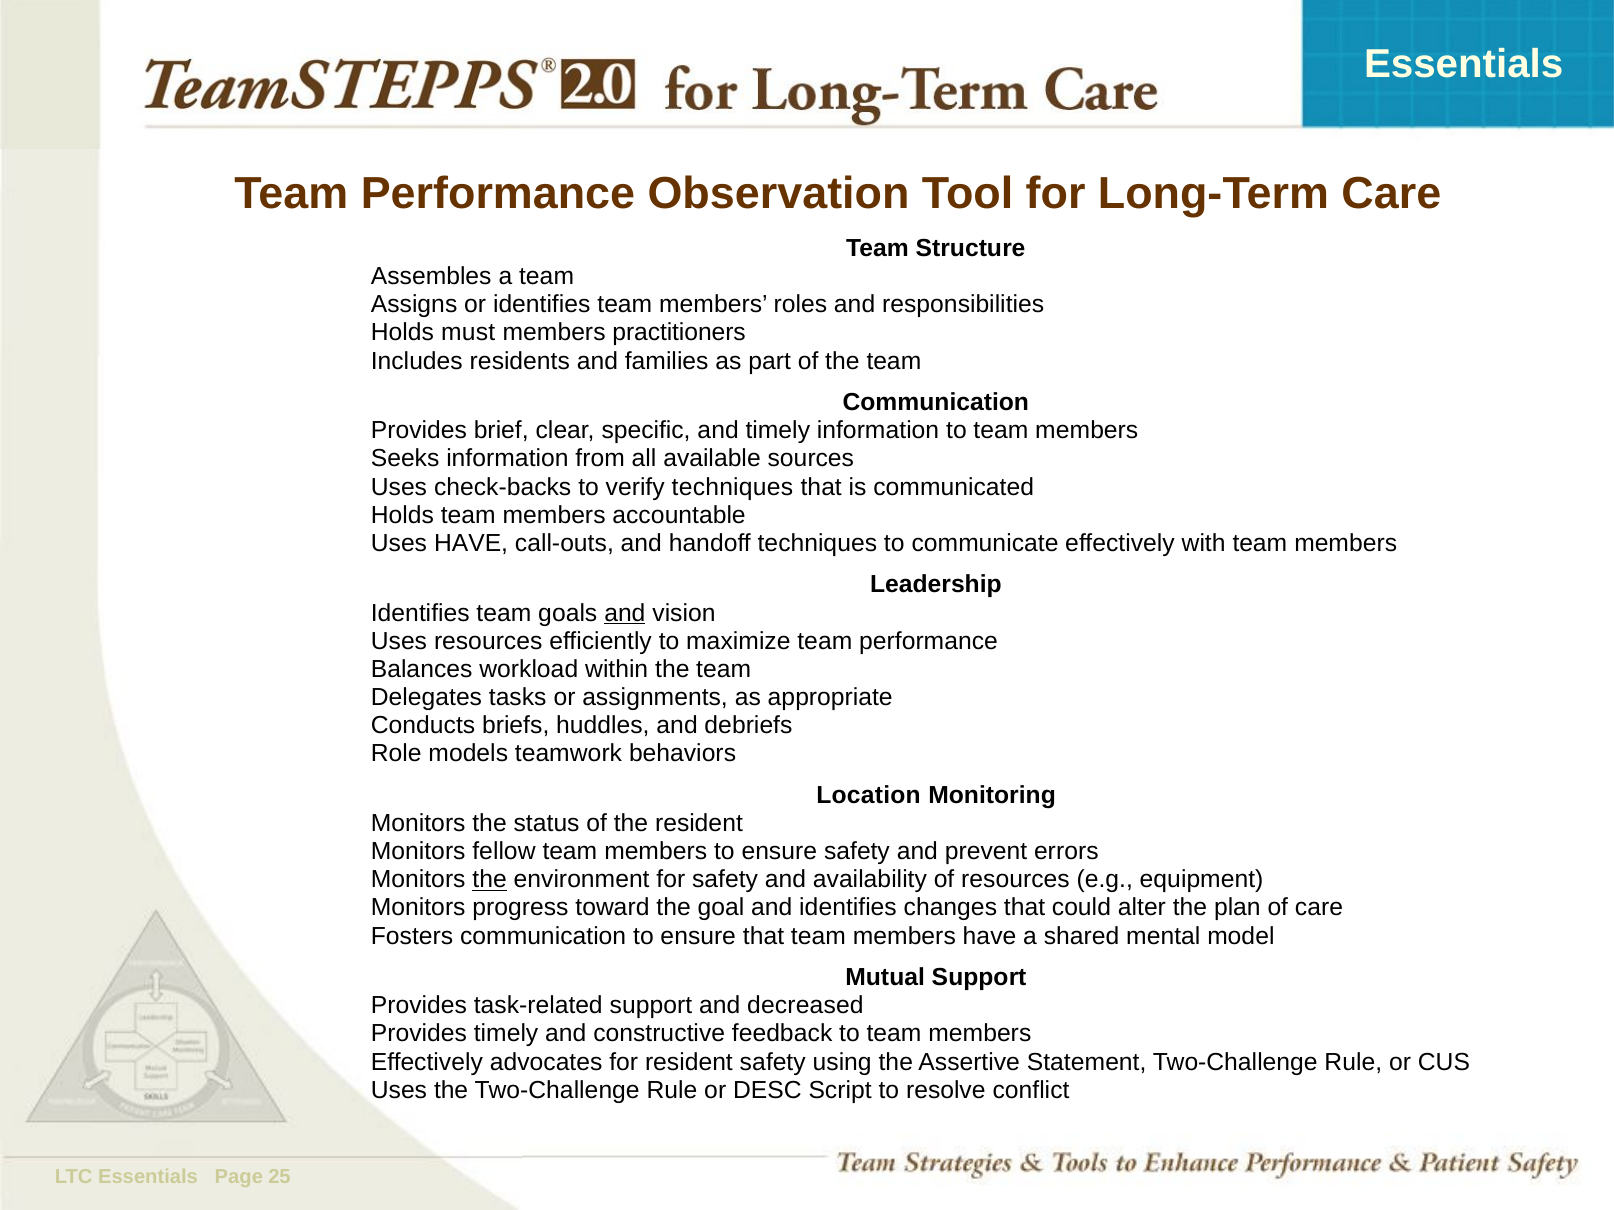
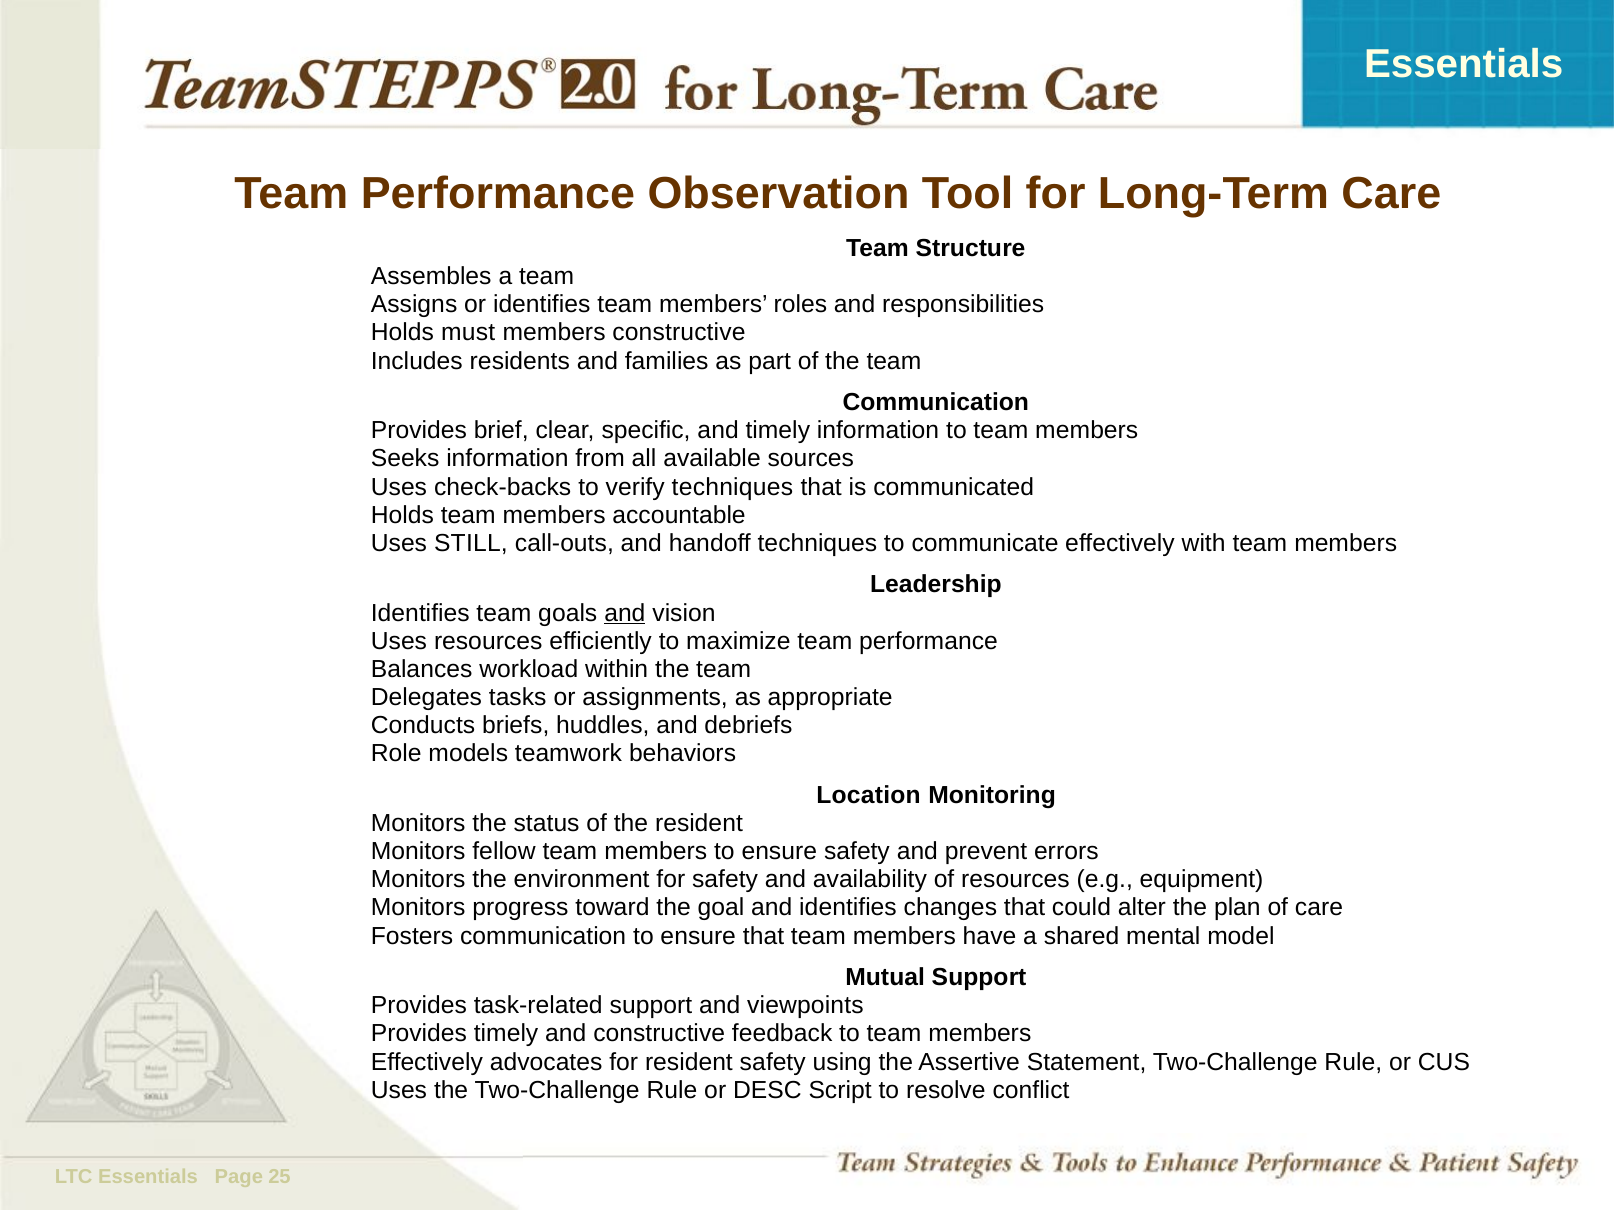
members practitioners: practitioners -> constructive (679, 333)
Uses HAVE: HAVE -> STILL (471, 543)
the underline: present -> none (490, 880)
decreased: decreased -> viewpoints (805, 1006)
